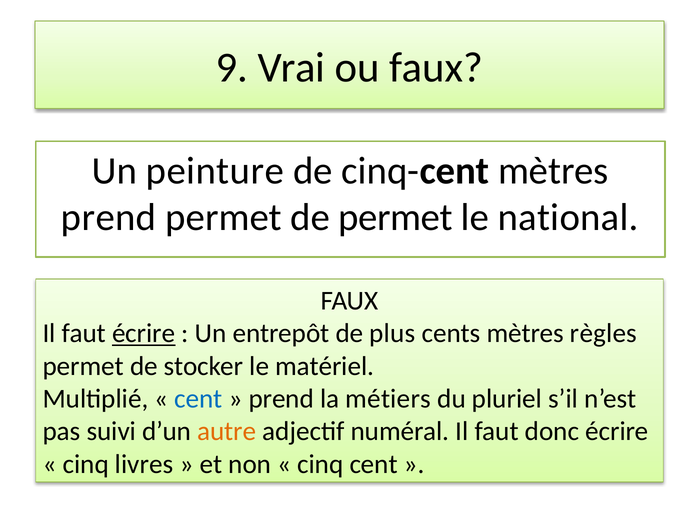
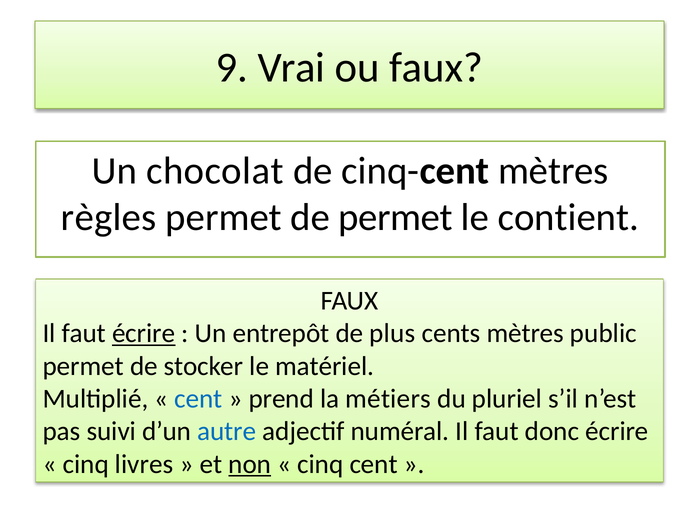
peinture: peinture -> chocolat (215, 171)
prend: prend -> règles (109, 217)
national: national -> contient (568, 217)
règles: règles -> public (603, 333)
autre colour: orange -> blue (227, 431)
non underline: none -> present (250, 463)
